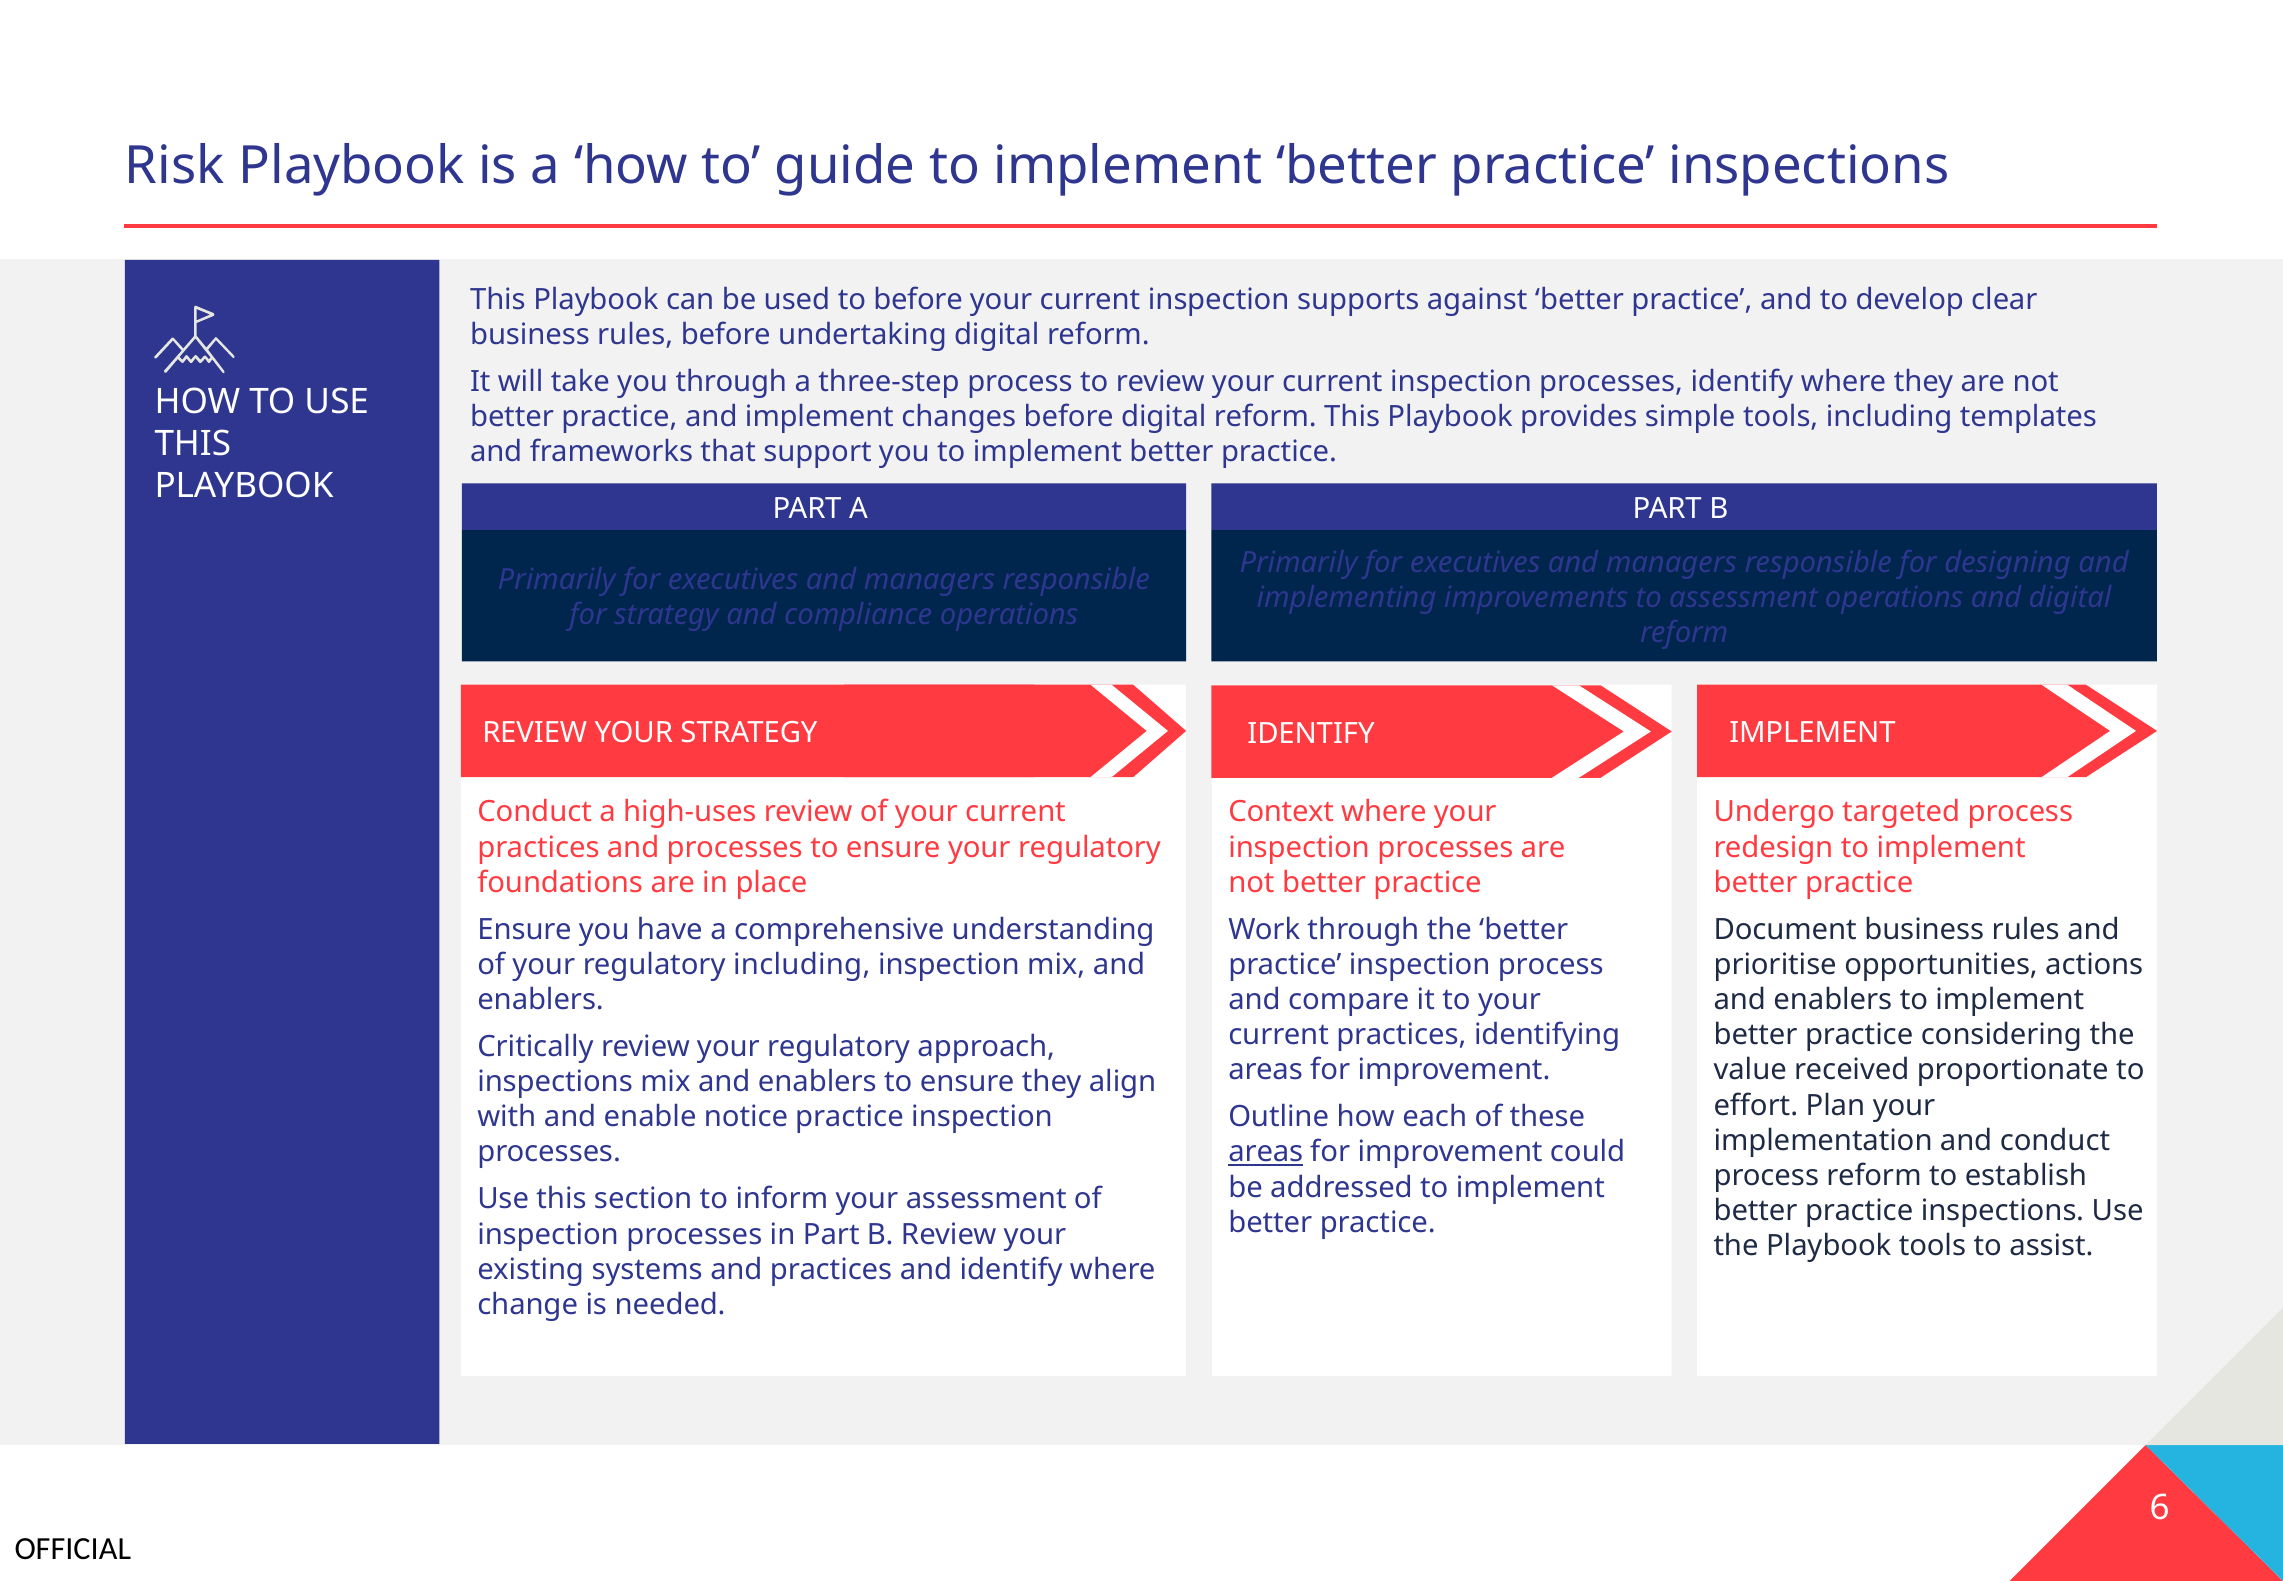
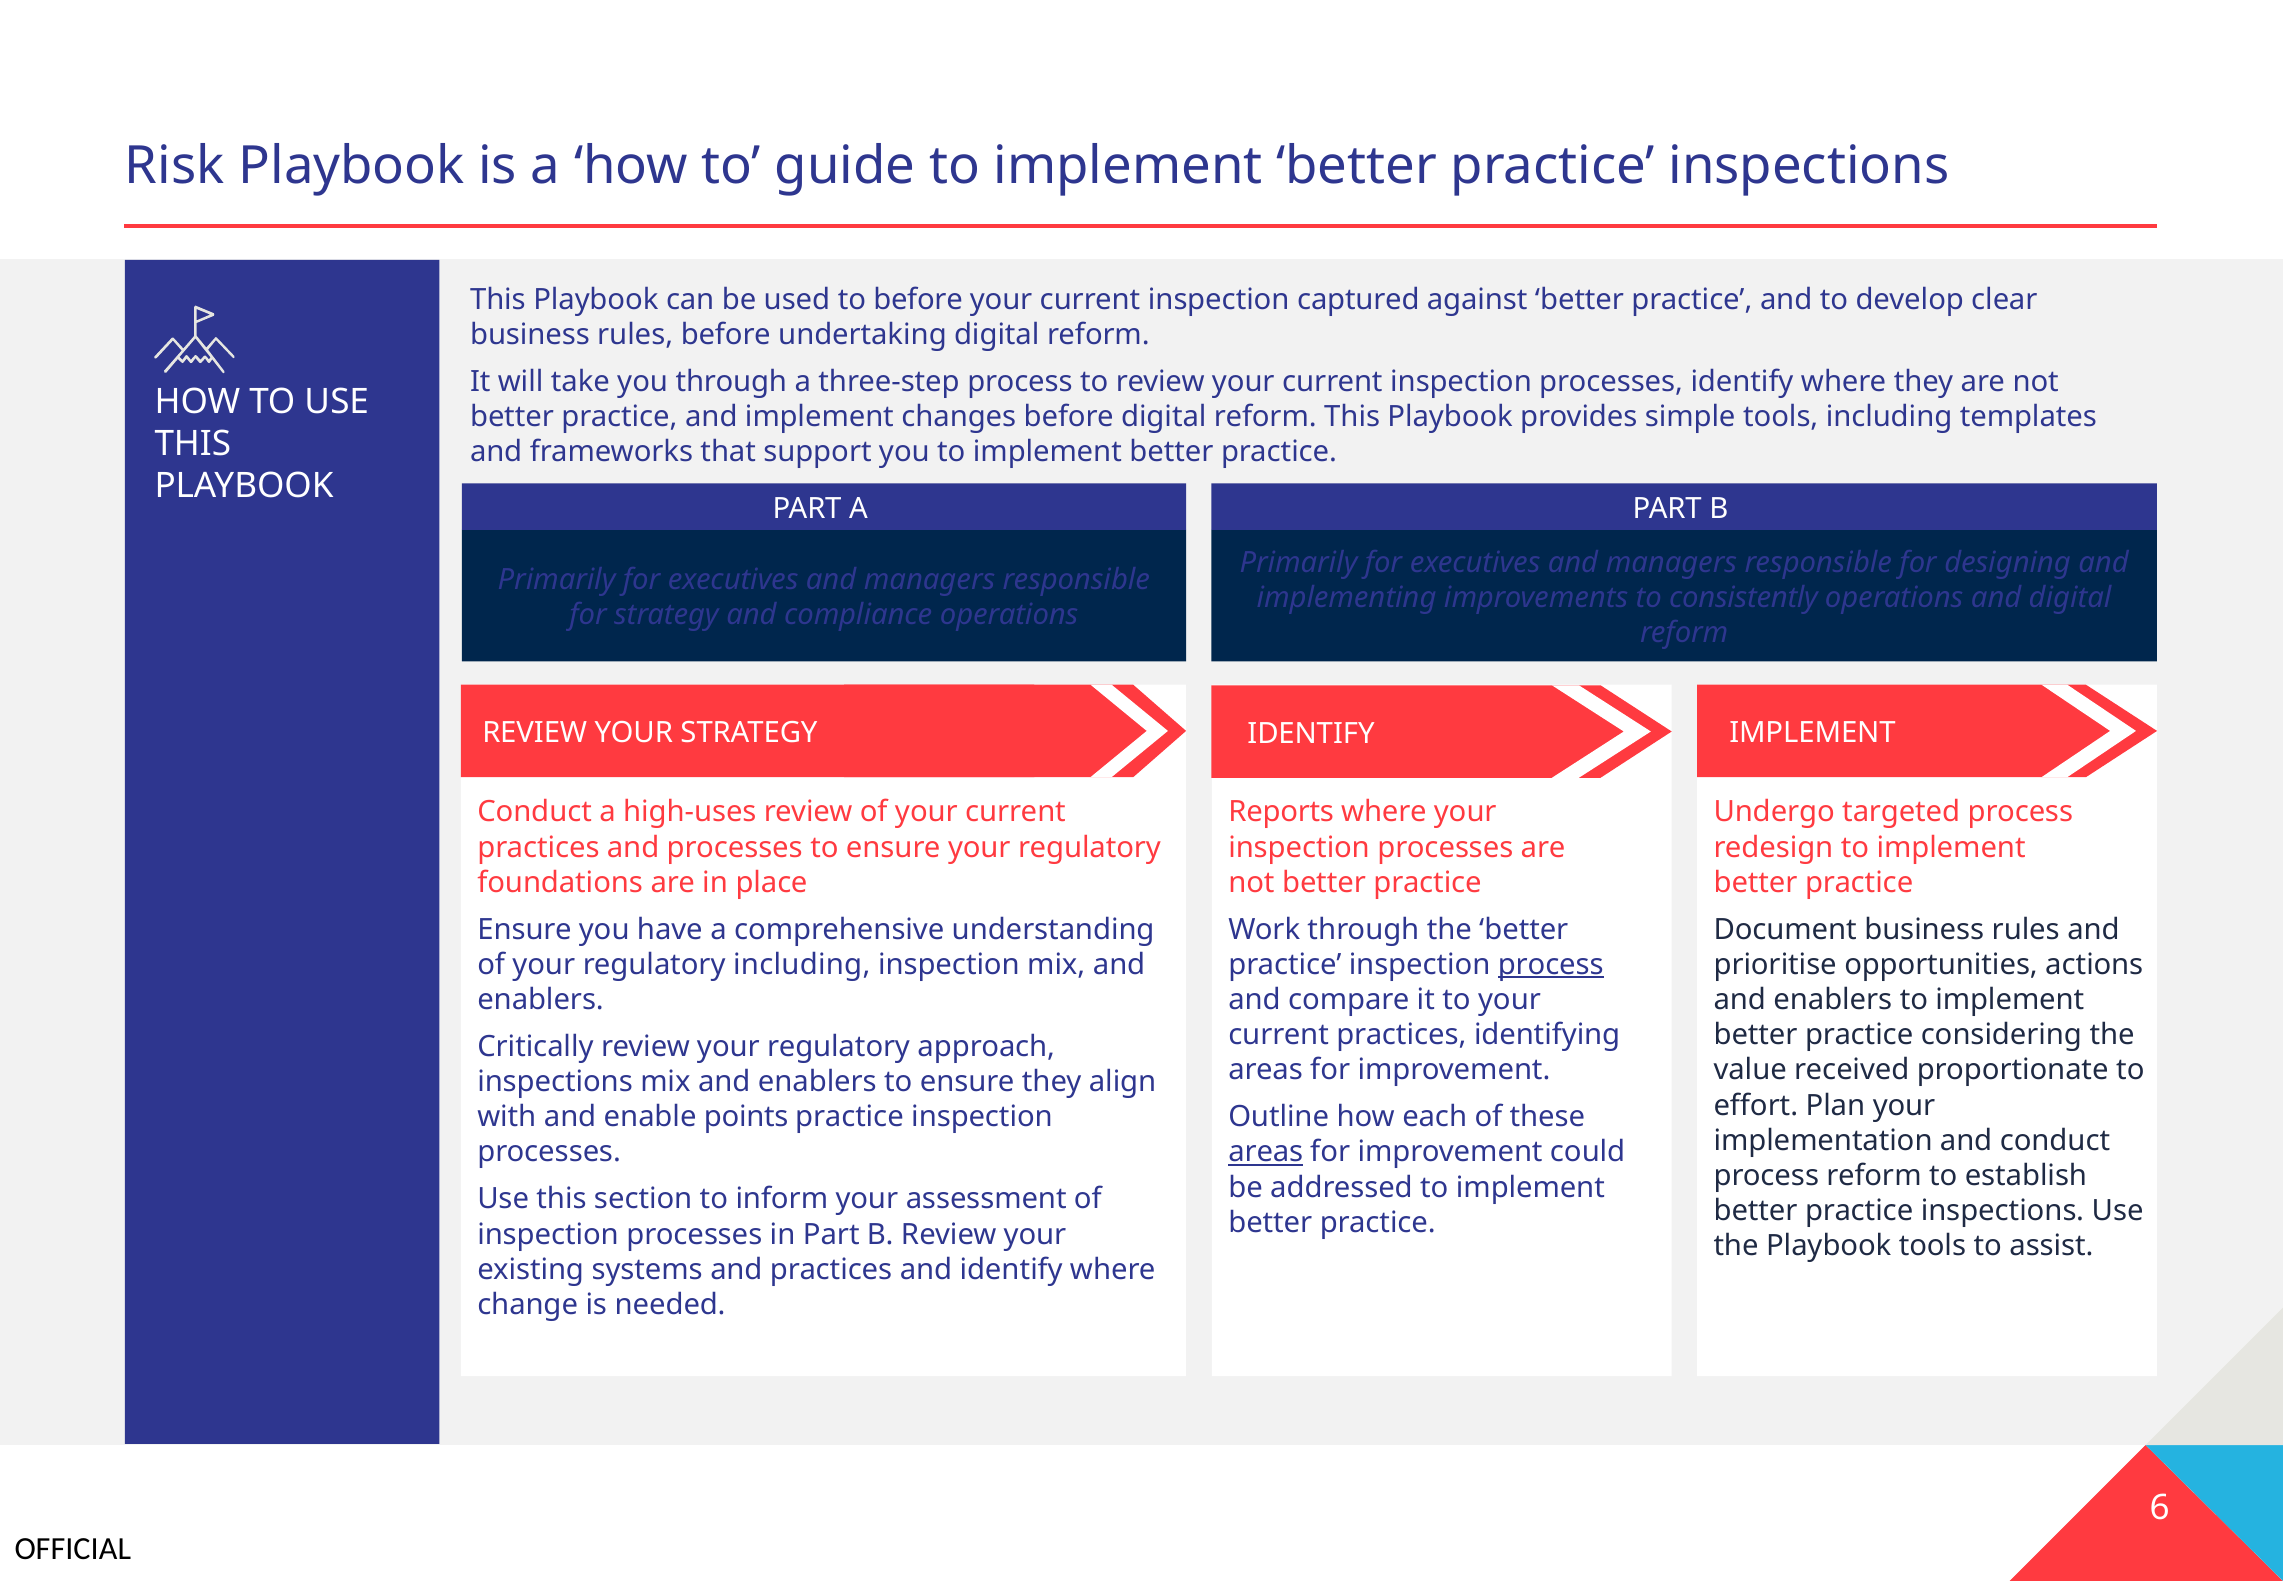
supports: supports -> captured (1358, 300)
to assessment: assessment -> consistently (1744, 597)
Context: Context -> Reports (1281, 812)
process underline: none -> present (1551, 964)
notice: notice -> points (746, 1117)
